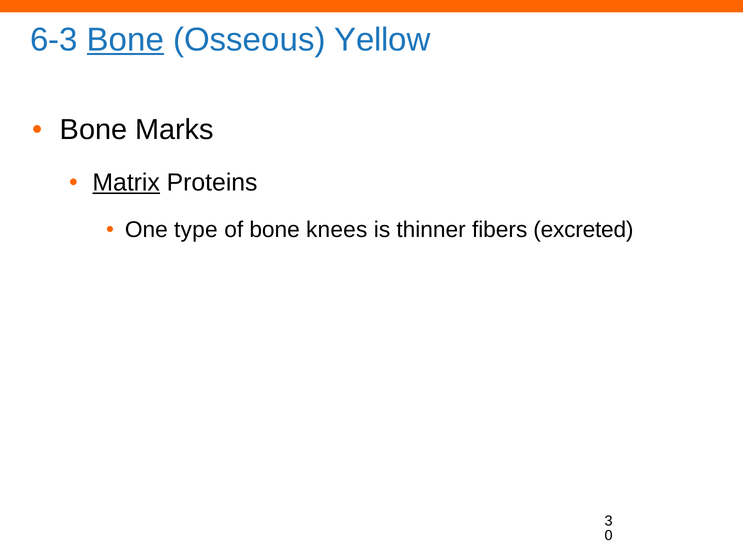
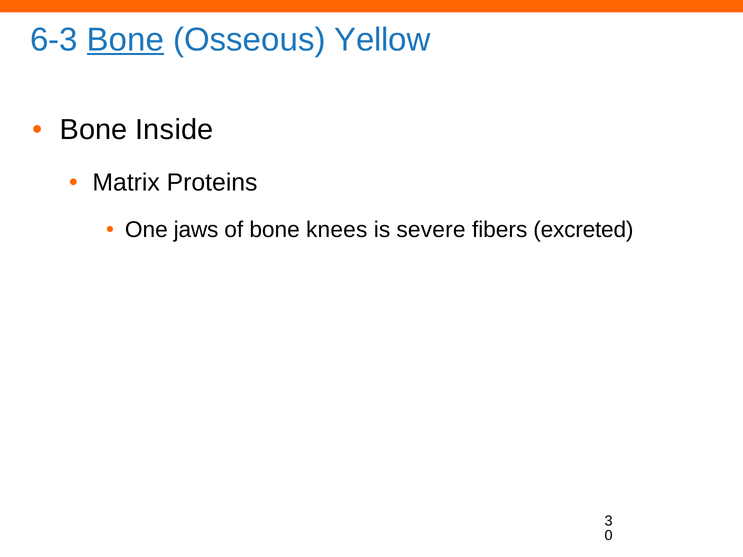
Marks: Marks -> Inside (174, 130)
Matrix underline: present -> none (126, 183)
type: type -> jaws (196, 230)
thinner: thinner -> severe (431, 230)
